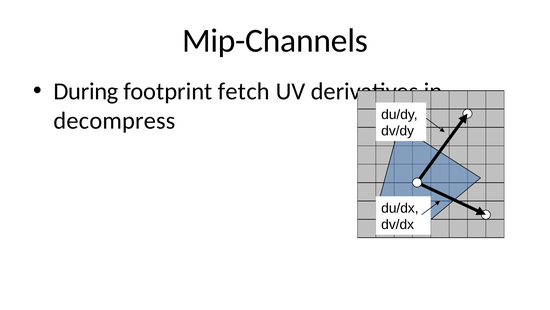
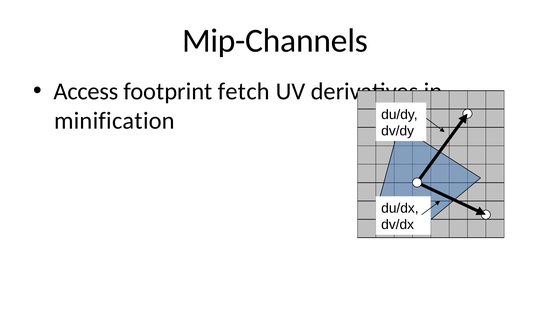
During: During -> Access (86, 91)
decompress: decompress -> minification (114, 121)
